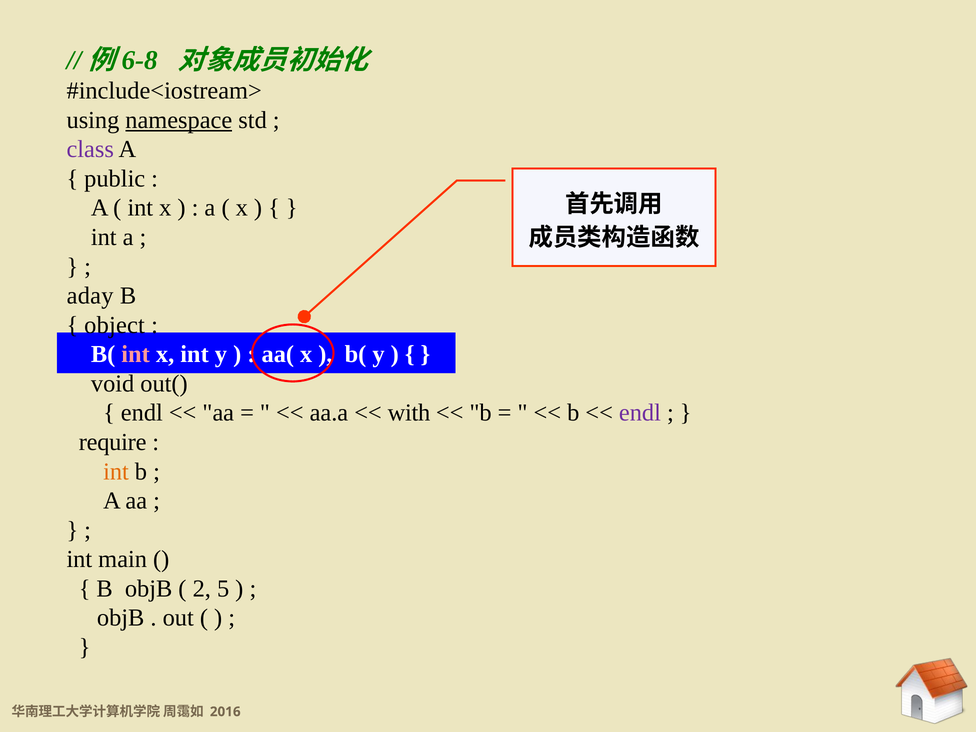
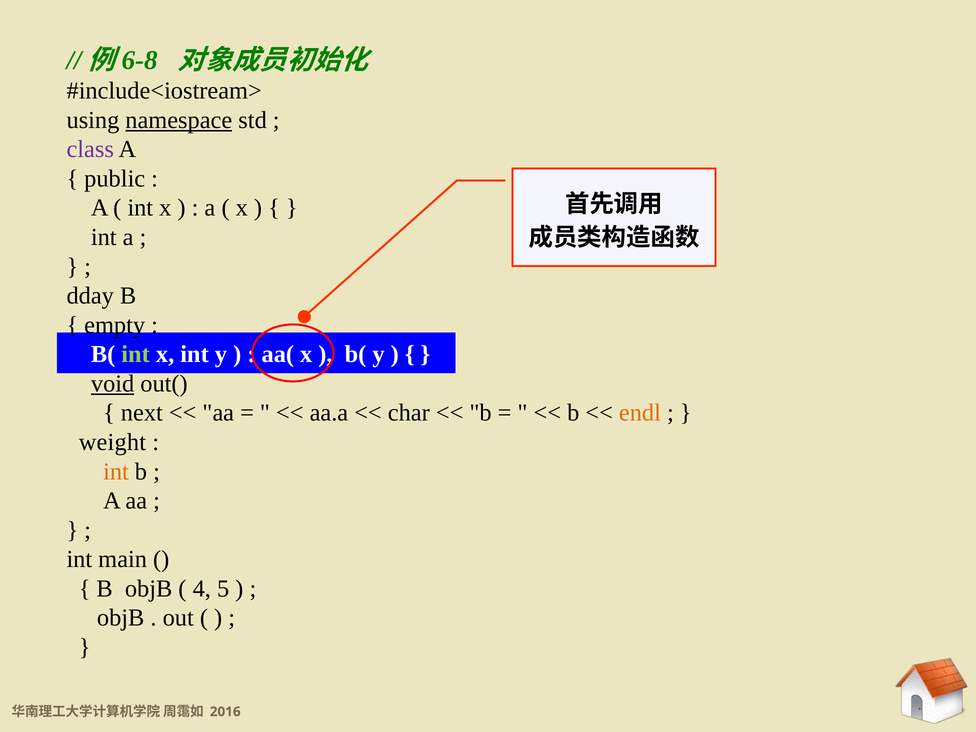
aday: aday -> dday (90, 296)
object: object -> empty (115, 325)
int colour: pink -> light green (136, 354)
void underline: none -> present (113, 384)
endl: endl -> next (142, 413)
with: with -> char (409, 413)
endl colour: purple -> orange (640, 413)
require: require -> weight (112, 442)
2: 2 -> 4 (202, 589)
